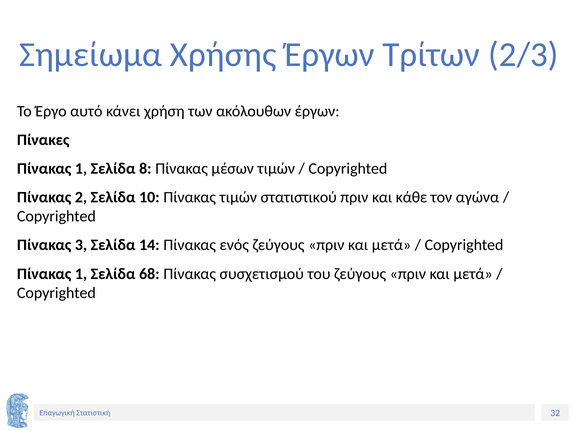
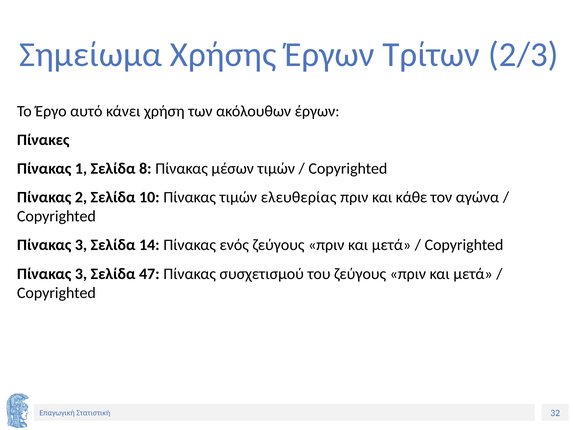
στατιστικού: στατιστικού -> ελευθερίας (299, 197)
1: 1 -> 3 (81, 274)
68: 68 -> 47 (149, 274)
